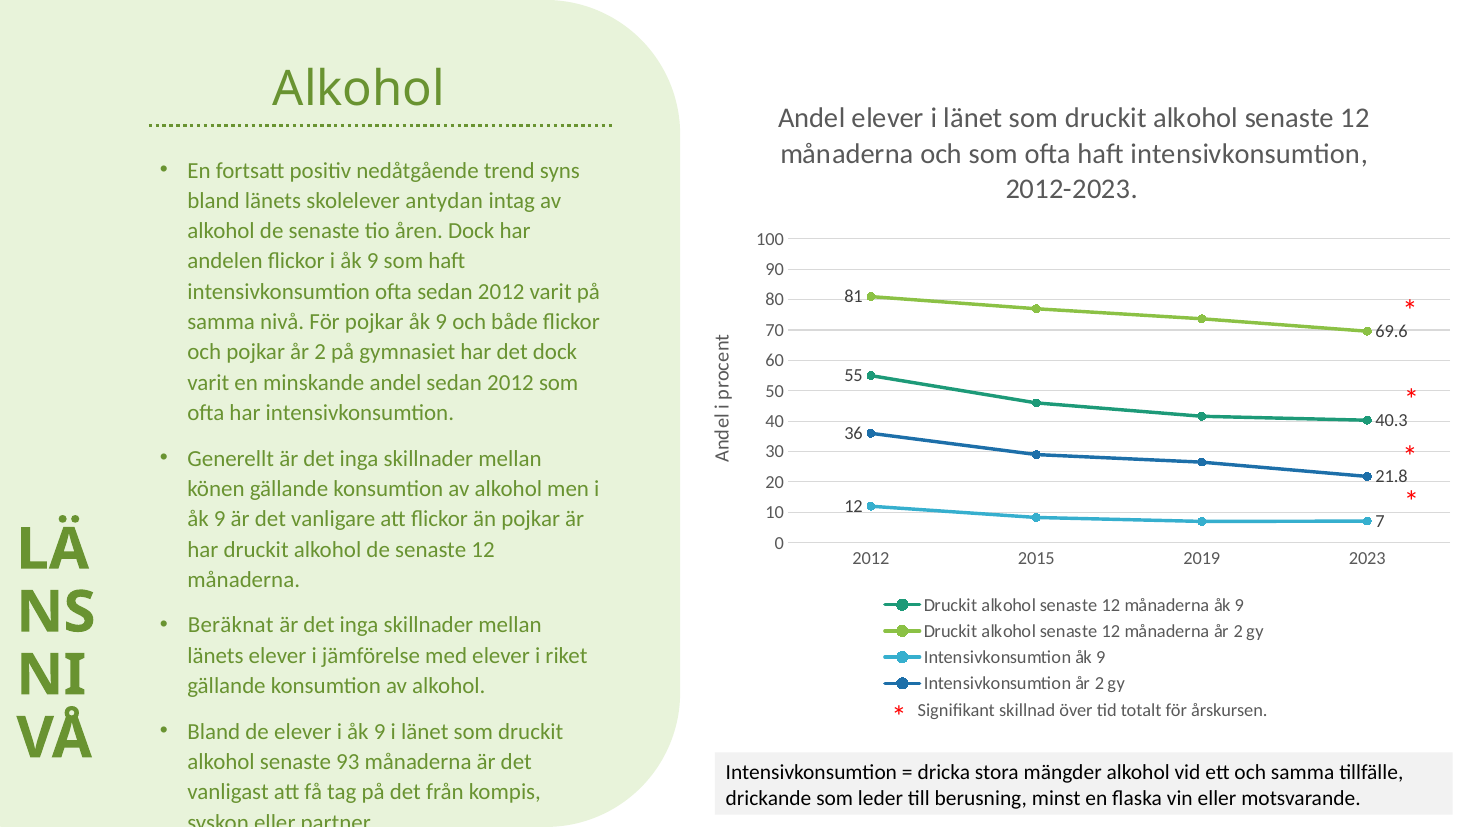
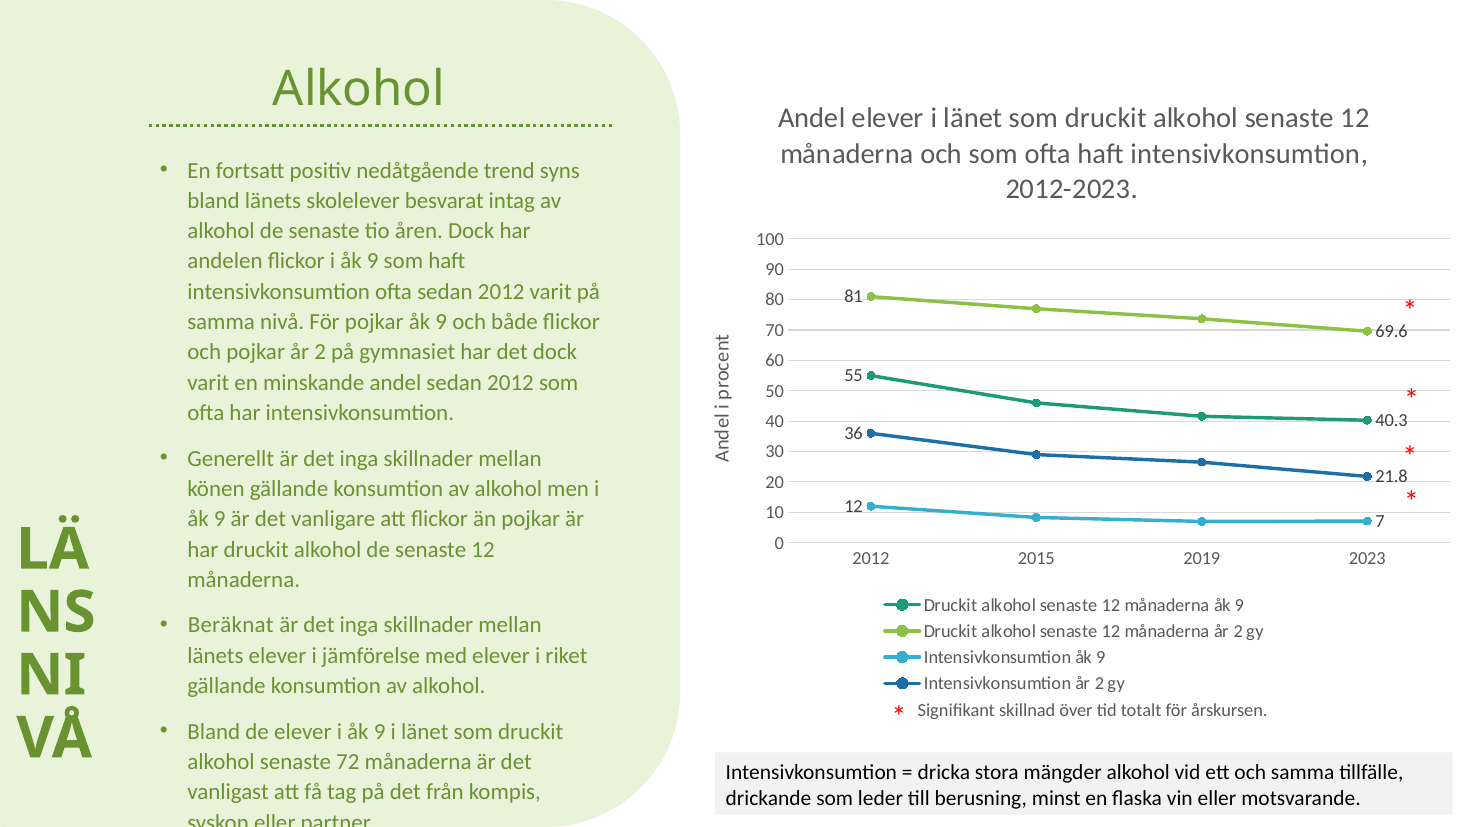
antydan: antydan -> besvarat (444, 201)
93: 93 -> 72 (348, 762)
